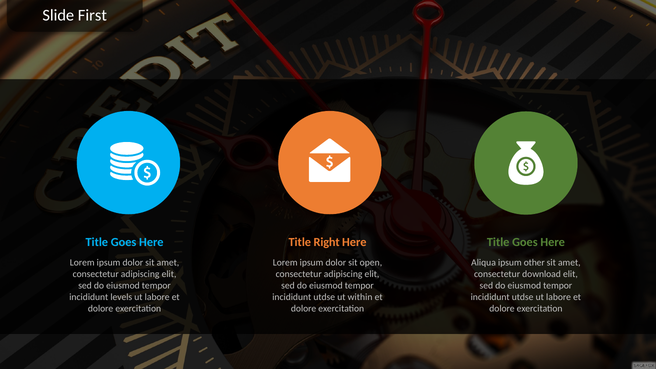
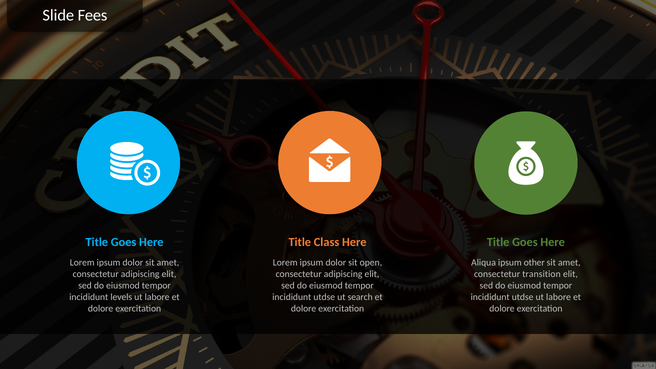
First: First -> Fees (93, 15)
Right: Right -> Class (327, 242)
download: download -> transition (541, 274)
within: within -> search (360, 297)
